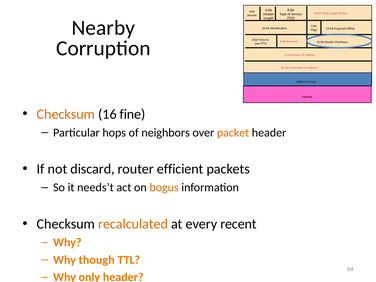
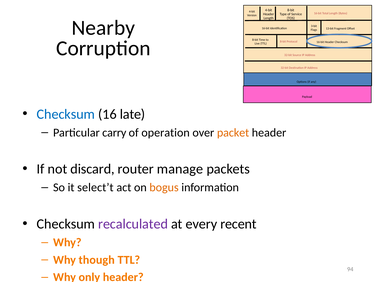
Checksum colour: orange -> blue (66, 114)
fine: fine -> late (133, 114)
hops: hops -> carry (114, 133)
neighbors: neighbors -> operation (166, 133)
efficient: efficient -> manage (180, 169)
needs’t: needs’t -> select’t (95, 188)
recalculated colour: orange -> purple (133, 224)
